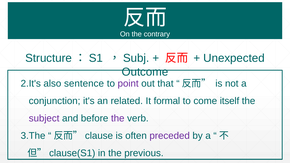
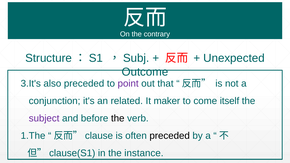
2.It's: 2.It's -> 3.It's (31, 84)
also sentence: sentence -> preceded (84, 84)
formal: formal -> maker (167, 101)
the colour: purple -> black (118, 118)
3.The: 3.The -> 1.The (33, 136)
preceded colour: purple -> black (170, 136)
previous: previous -> instance (144, 153)
